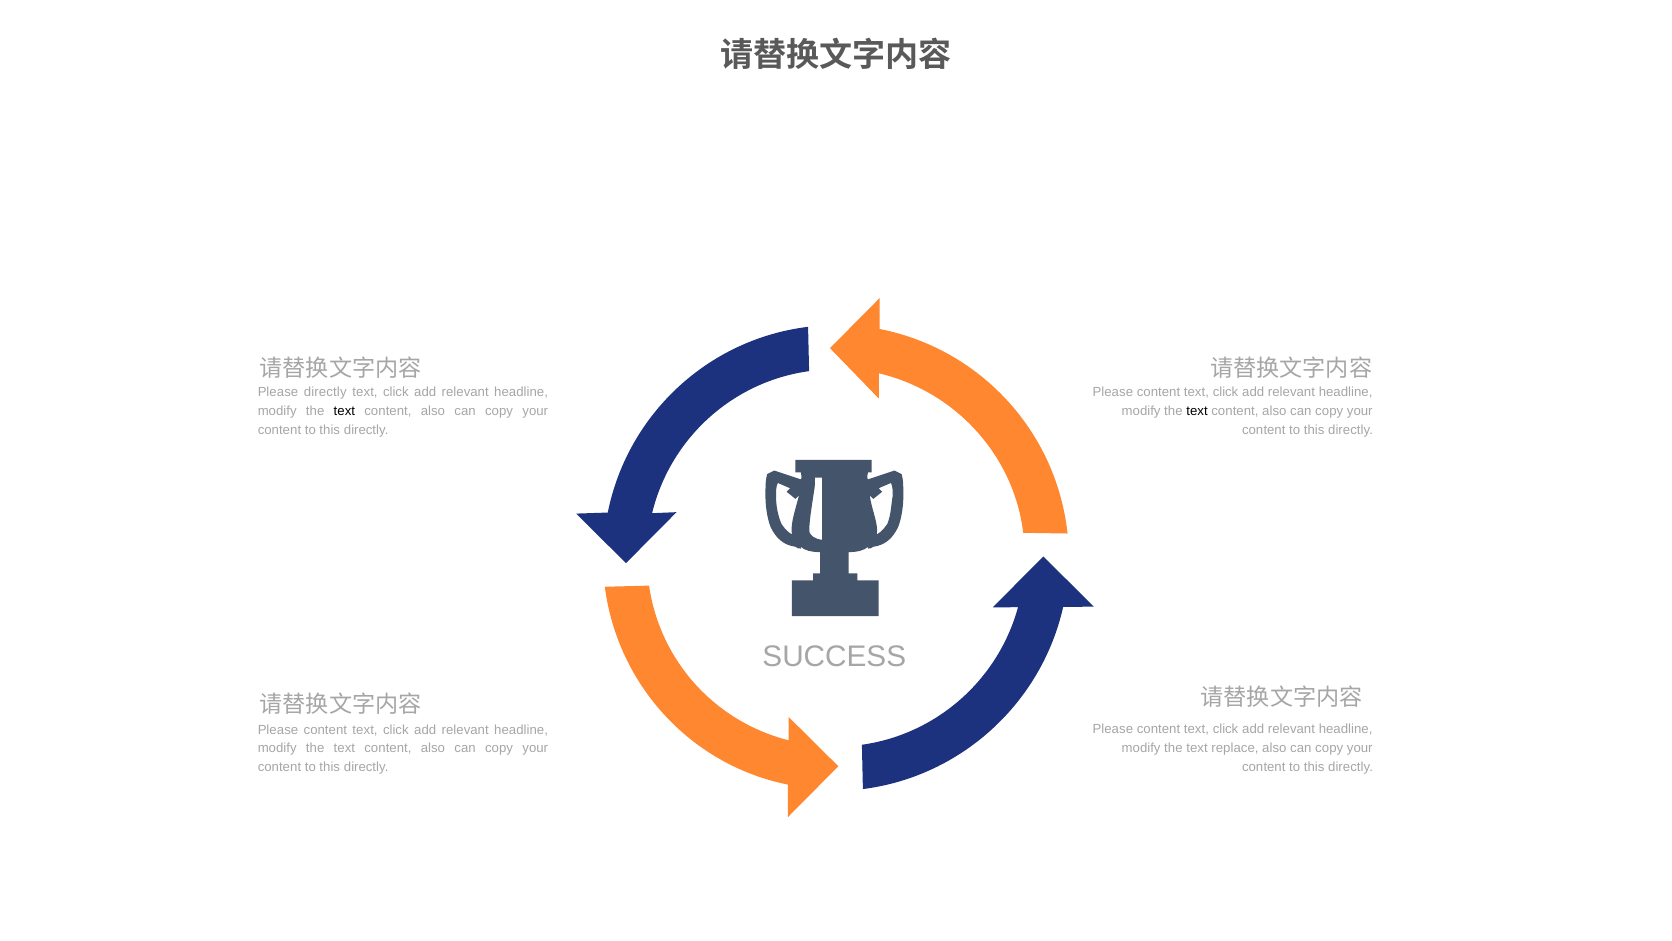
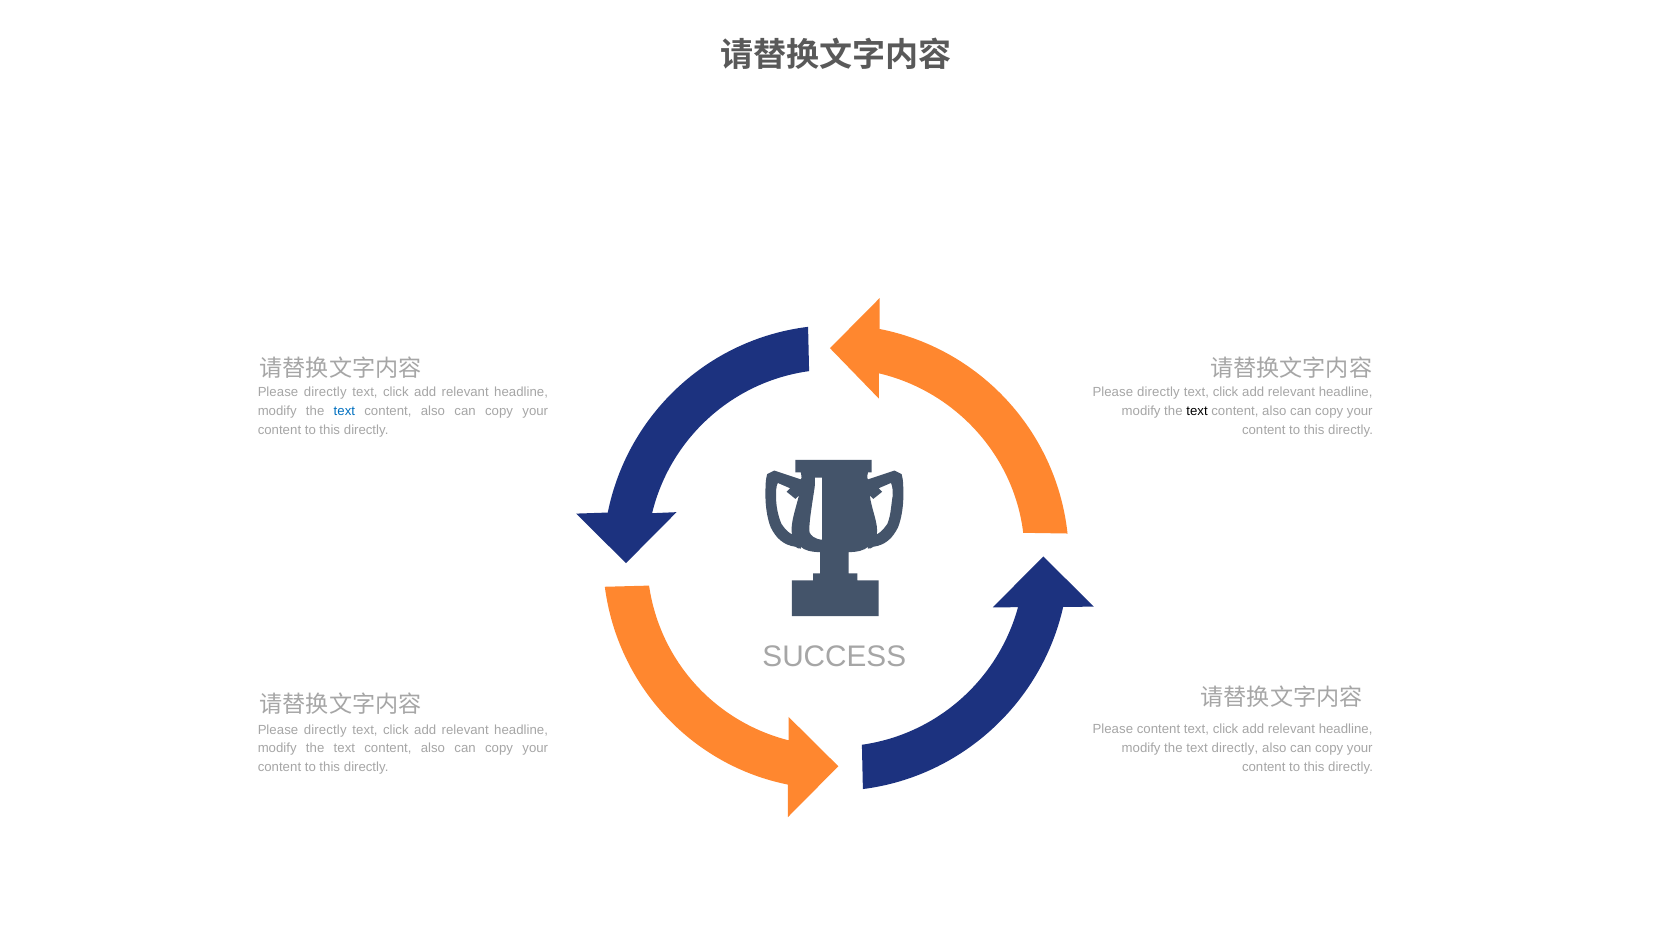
content: content -> directly (1158, 392)
text colour: black -> blue (344, 411)
content: content -> directly (325, 729)
text replace: replace -> directly (1235, 747)
